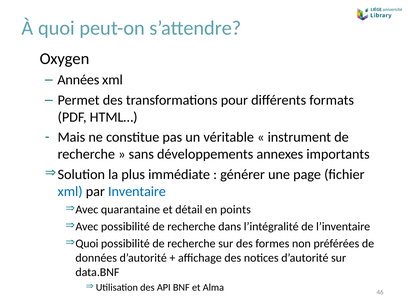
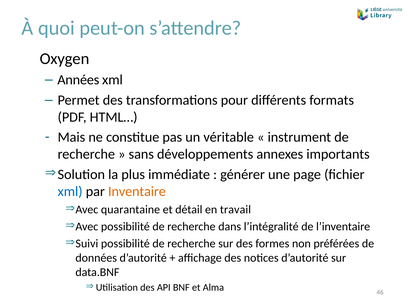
Inventaire colour: blue -> orange (137, 191)
points: points -> travail (235, 210)
Quoi: Quoi -> Suivi (87, 244)
